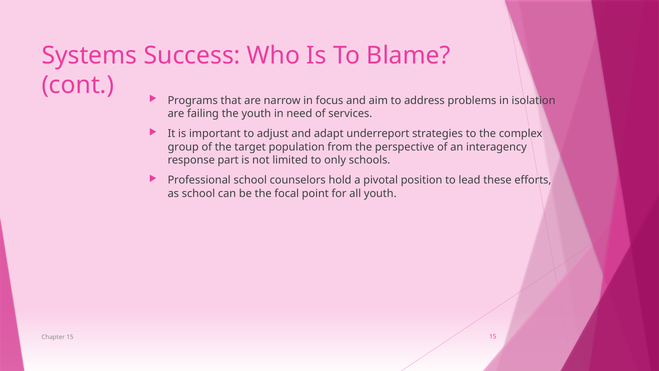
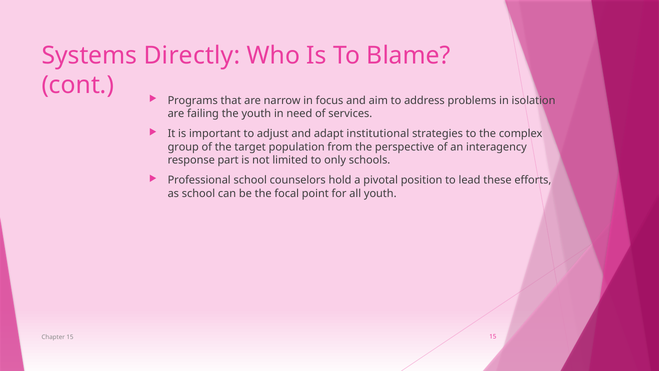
Success: Success -> Directly (192, 56)
underreport: underreport -> institutional (378, 134)
